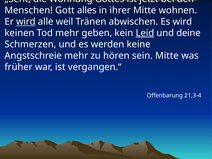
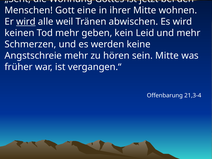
alles: alles -> eine (87, 10)
Leid underline: present -> none (145, 33)
und deine: deine -> mehr (188, 33)
